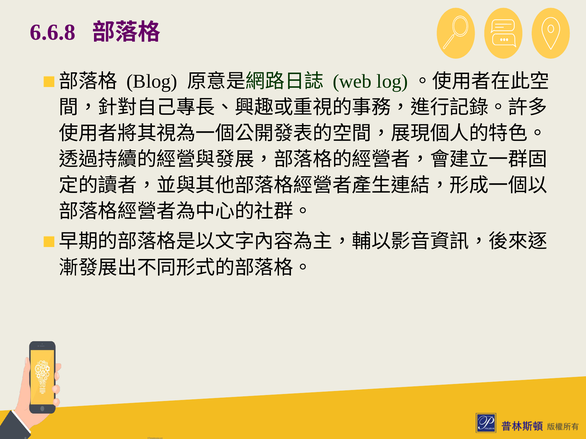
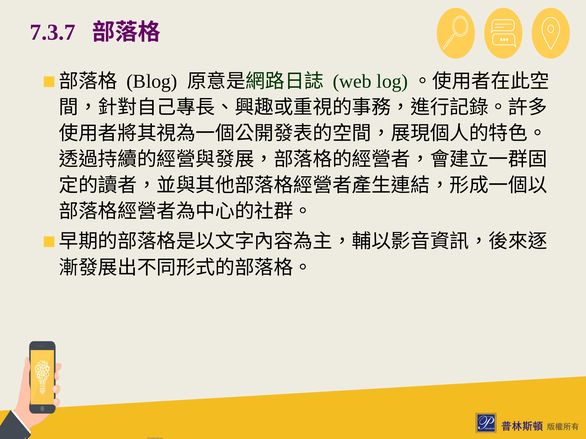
6.6.8: 6.6.8 -> 7.3.7 (53, 32)
